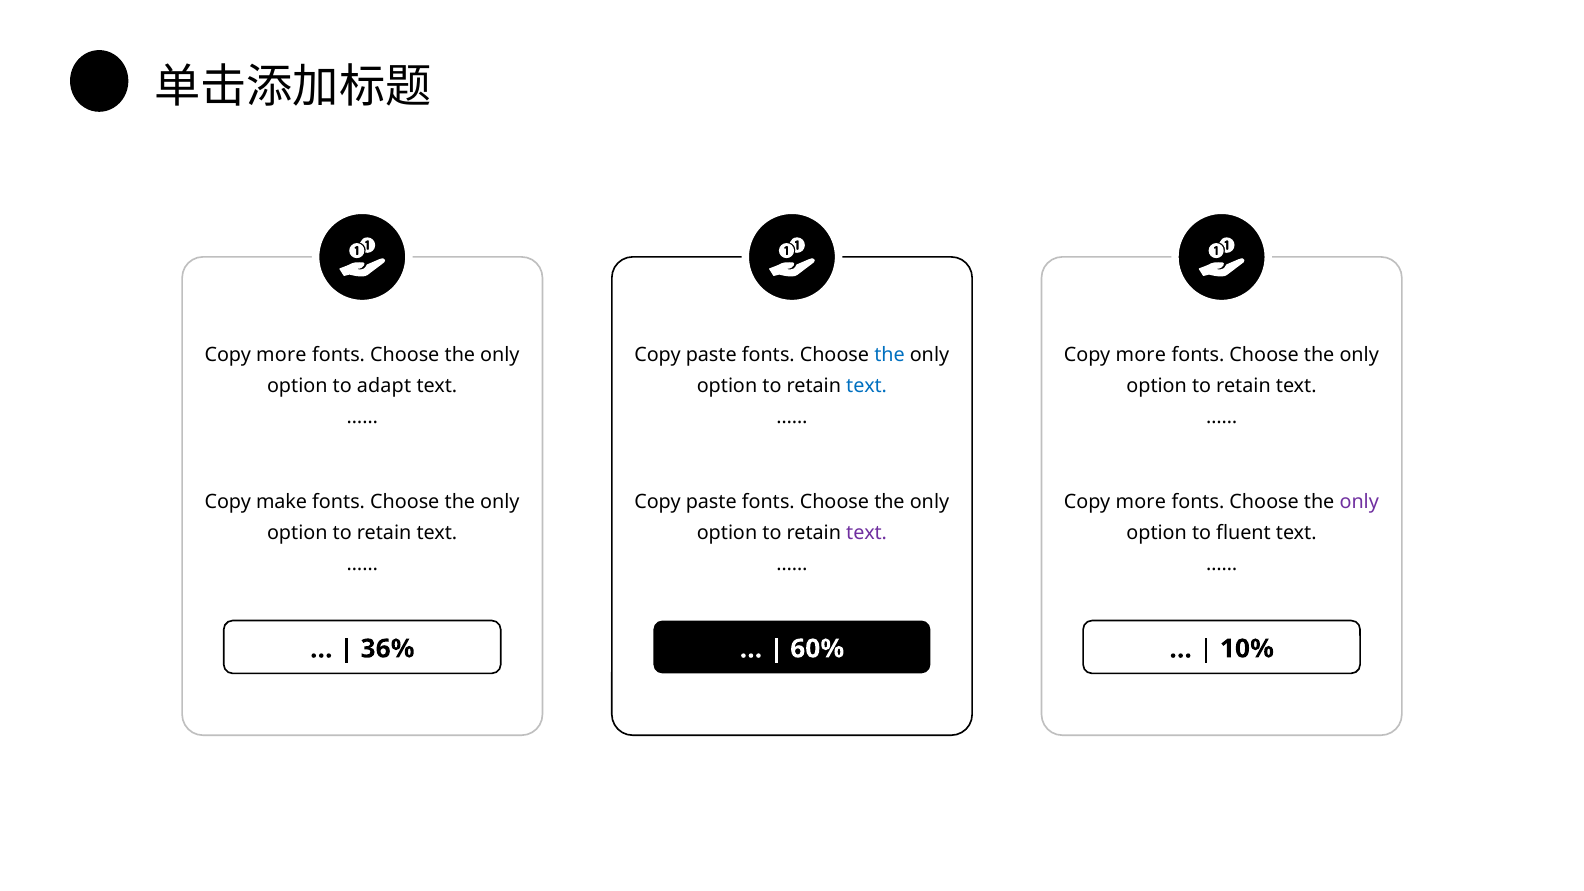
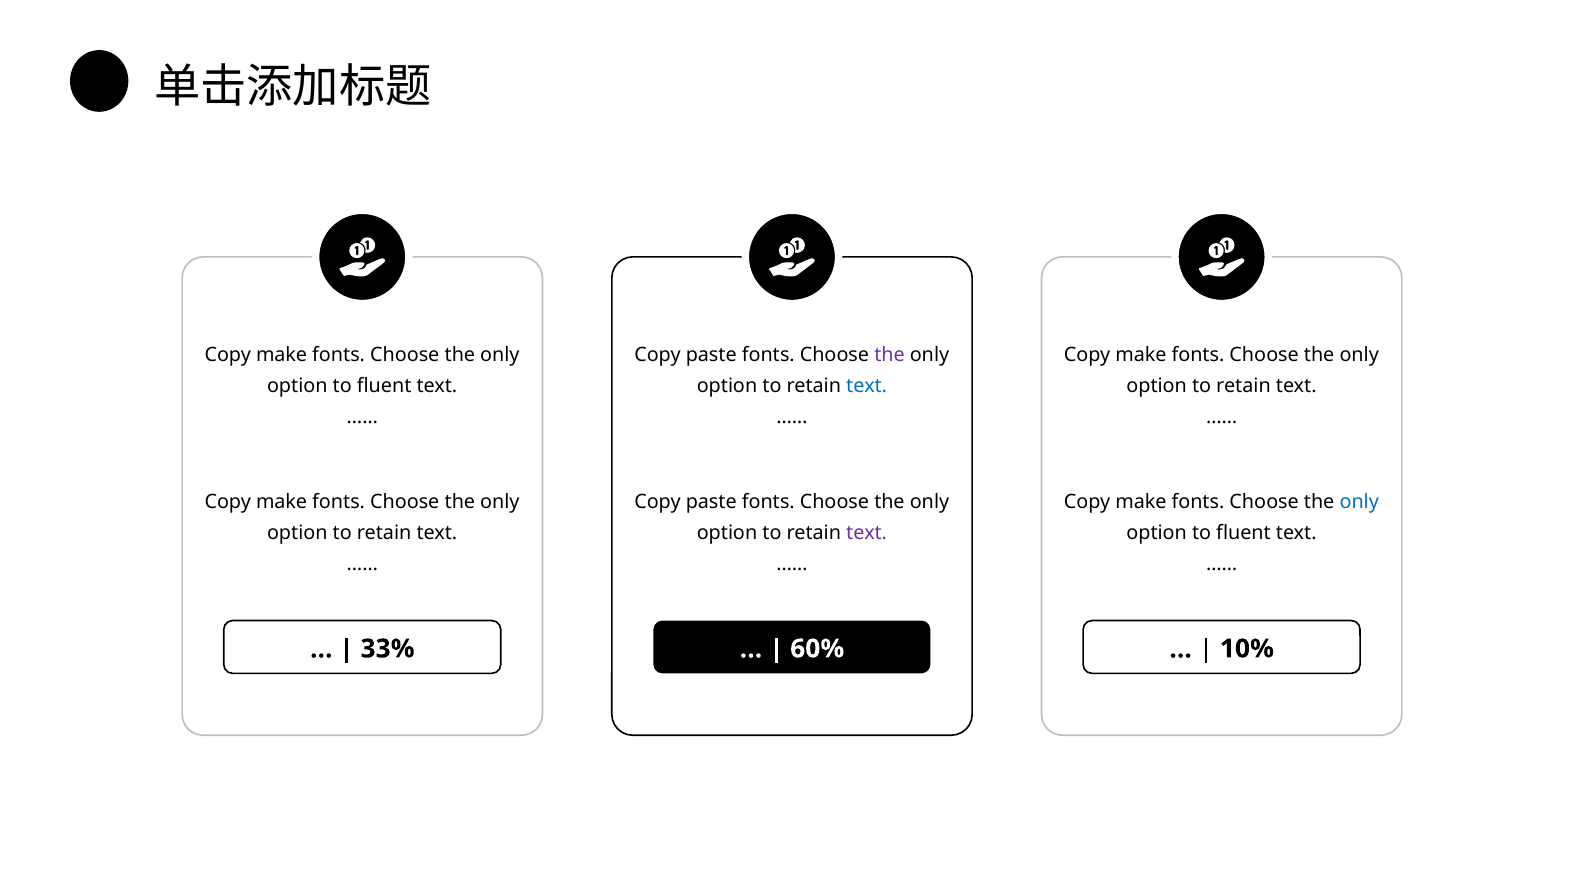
more: more -> make (282, 355)
the colour: blue -> purple (890, 355)
more: more -> make (1141, 355)
adapt: adapt -> fluent (384, 386)
more: more -> make (1141, 502)
only colour: purple -> blue (1359, 502)
36%: 36% -> 33% (388, 649)
